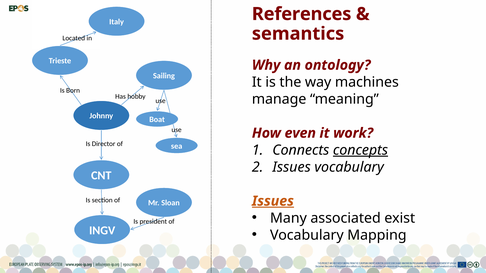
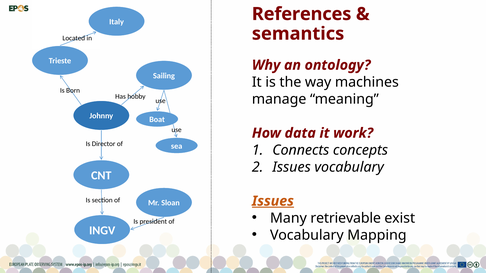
even: even -> data (300, 133)
concepts underline: present -> none (360, 150)
associated: associated -> retrievable (346, 218)
